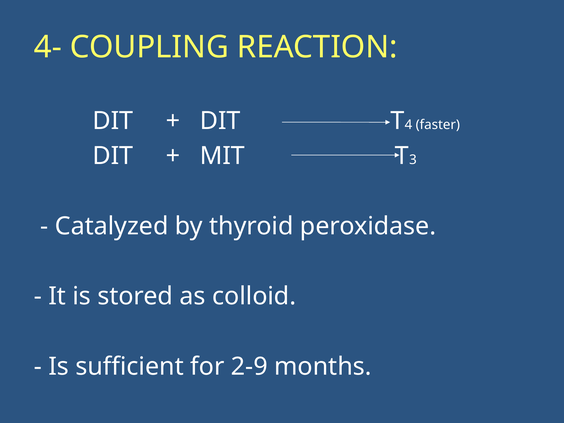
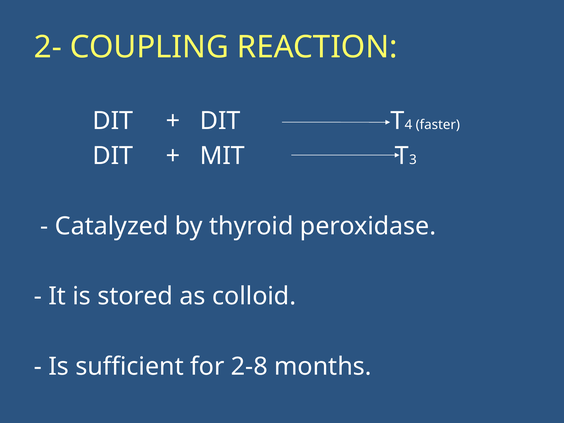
4-: 4- -> 2- (48, 47)
2-9: 2-9 -> 2-8 (249, 367)
